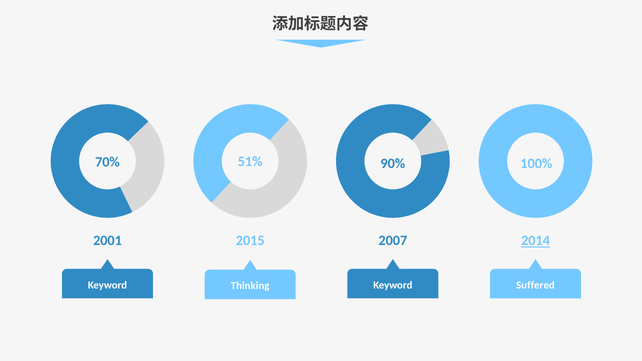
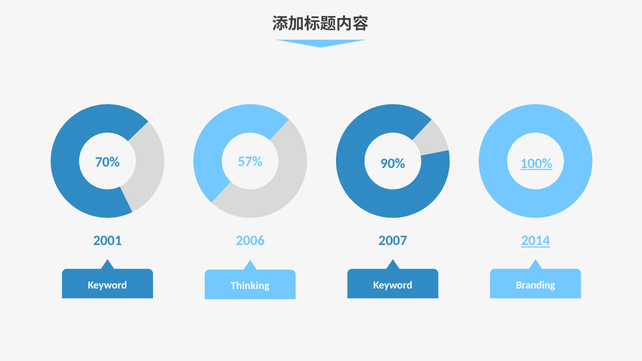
51%: 51% -> 57% (250, 162)
100% underline: none -> present (536, 163)
2015: 2015 -> 2006 (250, 241)
Suffered: Suffered -> Branding (536, 285)
